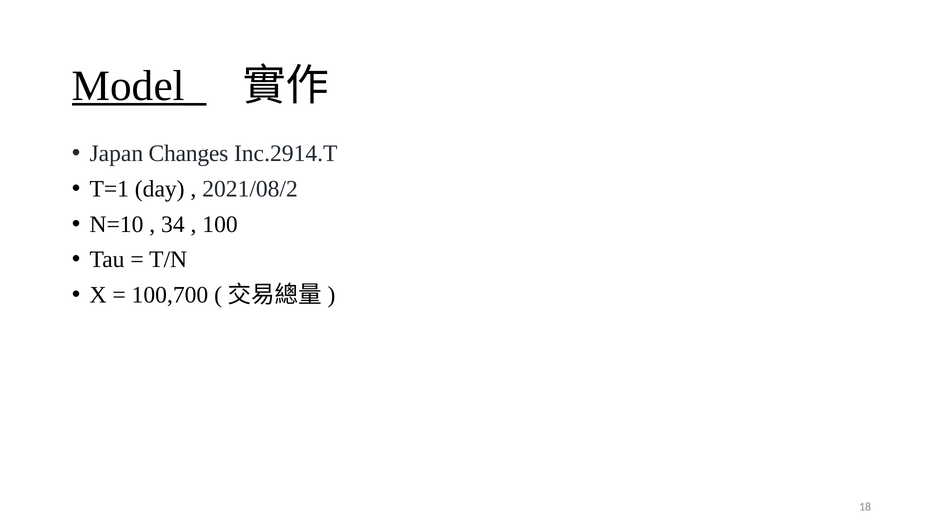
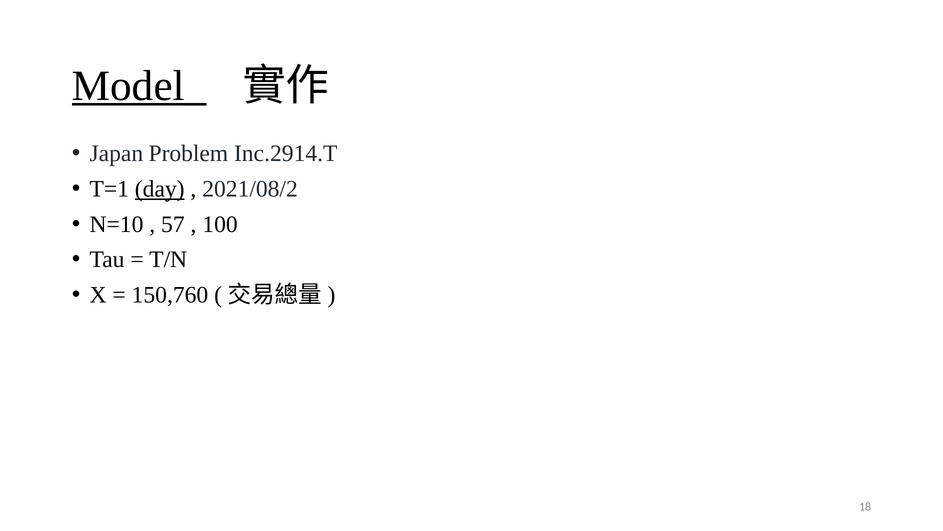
Changes: Changes -> Problem (188, 153)
day underline: none -> present (160, 189)
34: 34 -> 57 (173, 224)
100,700: 100,700 -> 150,760 (170, 295)
